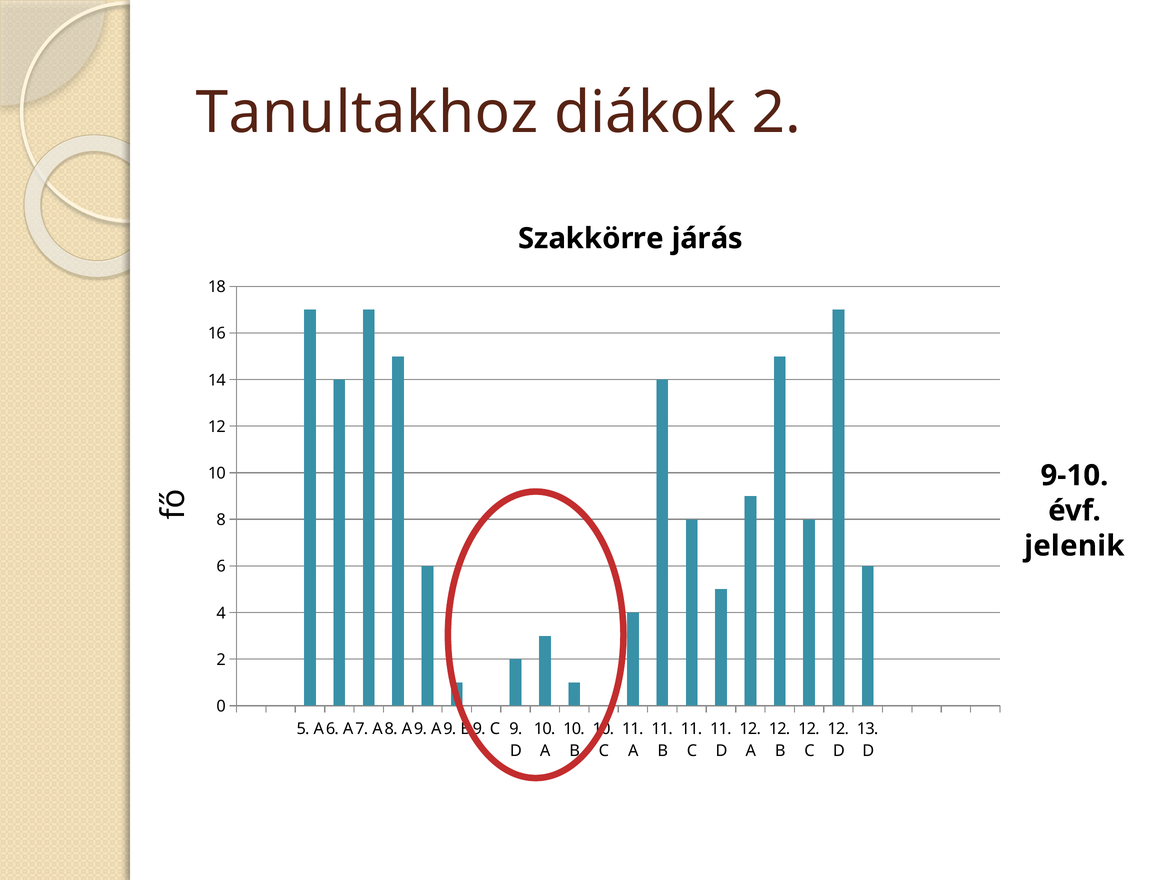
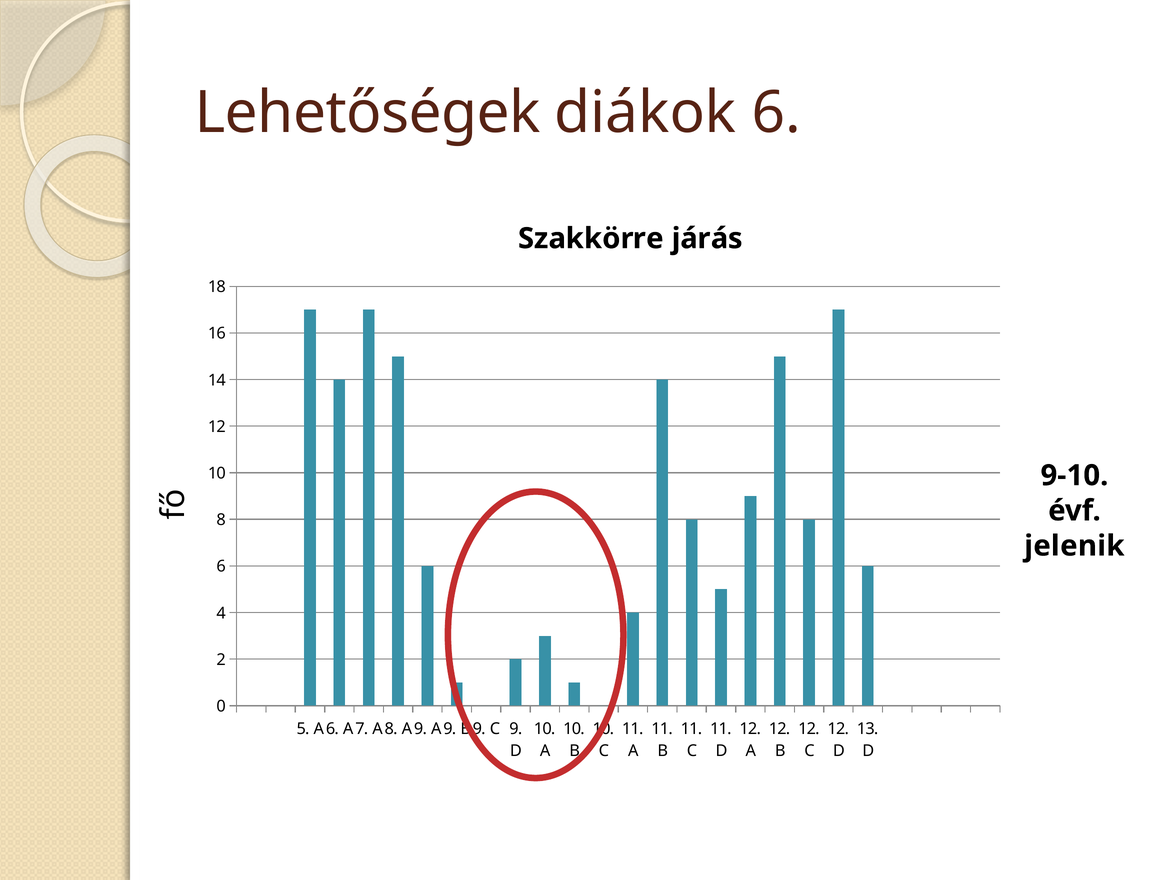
Tanultakhoz: Tanultakhoz -> Lehetőségek (368, 113)
diákok 2: 2 -> 6 (776, 113)
